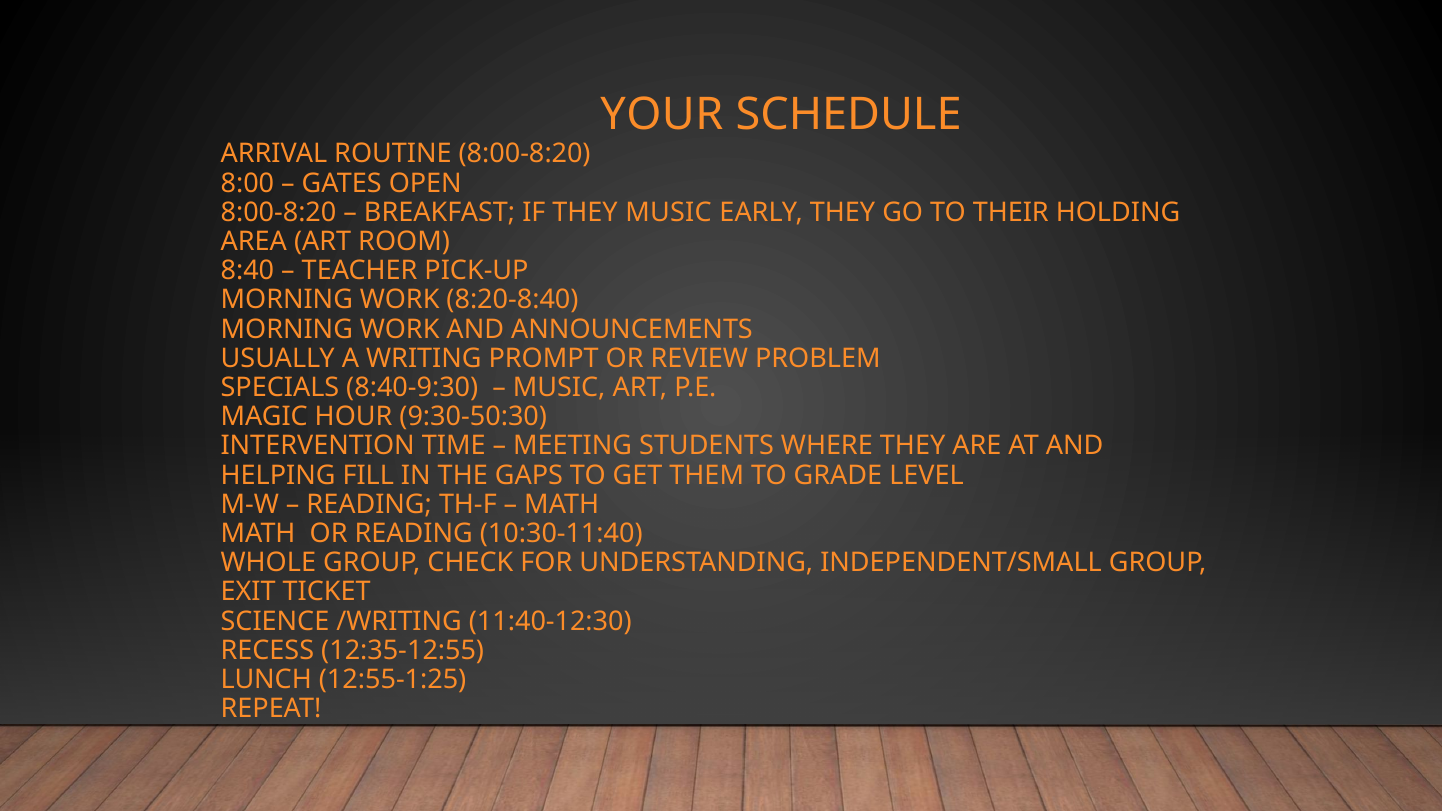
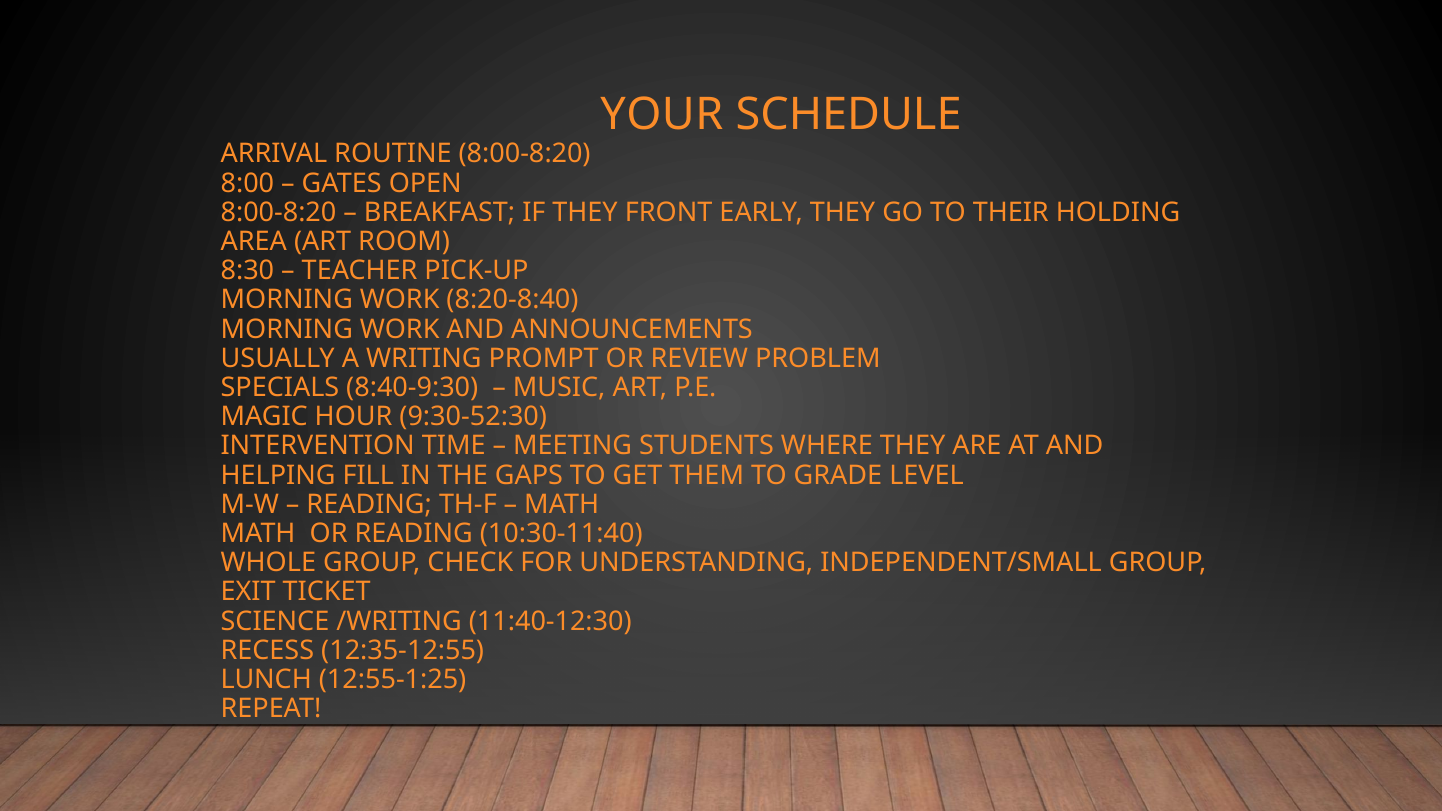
THEY MUSIC: MUSIC -> FRONT (669, 212)
8:40: 8:40 -> 8:30 (247, 271)
9:30-50:30: 9:30-50:30 -> 9:30-52:30 (473, 417)
